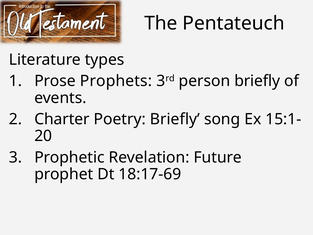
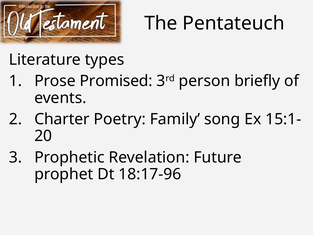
Prophets: Prophets -> Promised (116, 81)
Poetry Briefly: Briefly -> Family (175, 119)
18:17-69: 18:17-69 -> 18:17-96 (150, 174)
